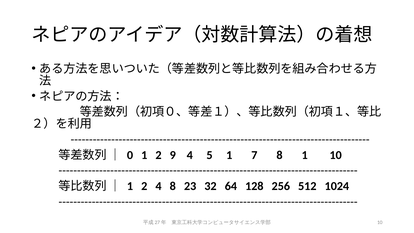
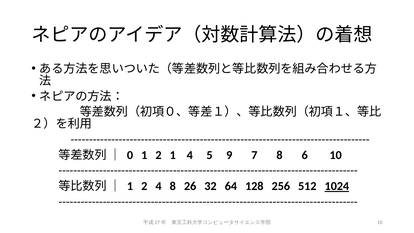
2 9: 9 -> 1 (173, 155)
5 1: 1 -> 9 (229, 155)
8 1: 1 -> 6 (305, 155)
23: 23 -> 26 (190, 186)
1024 underline: none -> present (337, 186)
